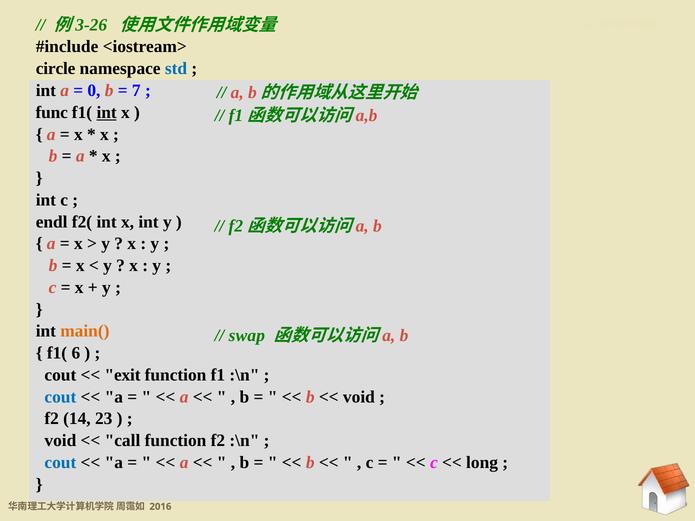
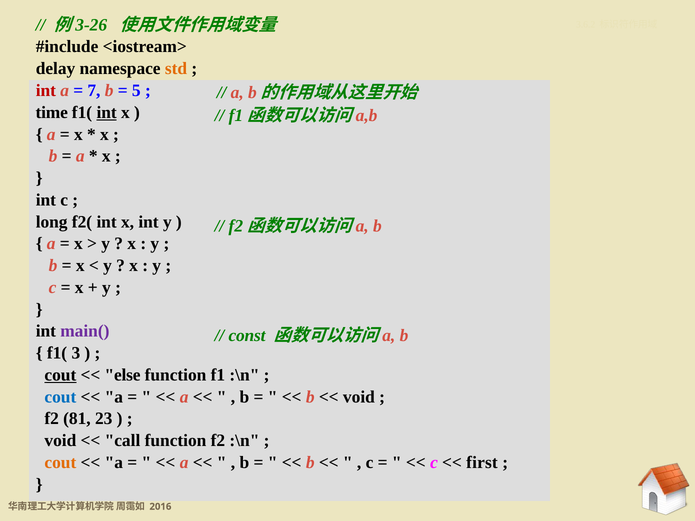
circle: circle -> delay (56, 69)
std colour: blue -> orange (176, 69)
int colour: black -> red (46, 91)
0: 0 -> 7 (94, 91)
7: 7 -> 5 (136, 91)
func: func -> time (52, 112)
endl: endl -> long (52, 222)
main( colour: orange -> purple (85, 331)
swap: swap -> const (247, 336)
6: 6 -> 3 (76, 353)
cout underline: none -> present (60, 375)
exit: exit -> else (123, 375)
14: 14 -> 81 (77, 419)
cout colour: blue -> orange (60, 463)
long: long -> first (482, 463)
